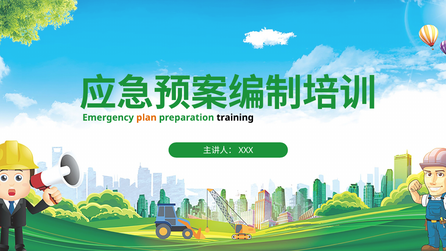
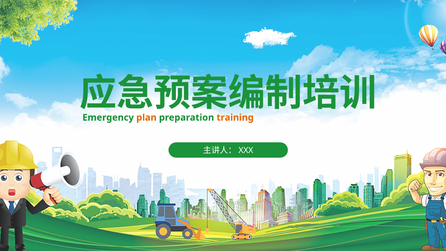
training colour: black -> orange (235, 117)
